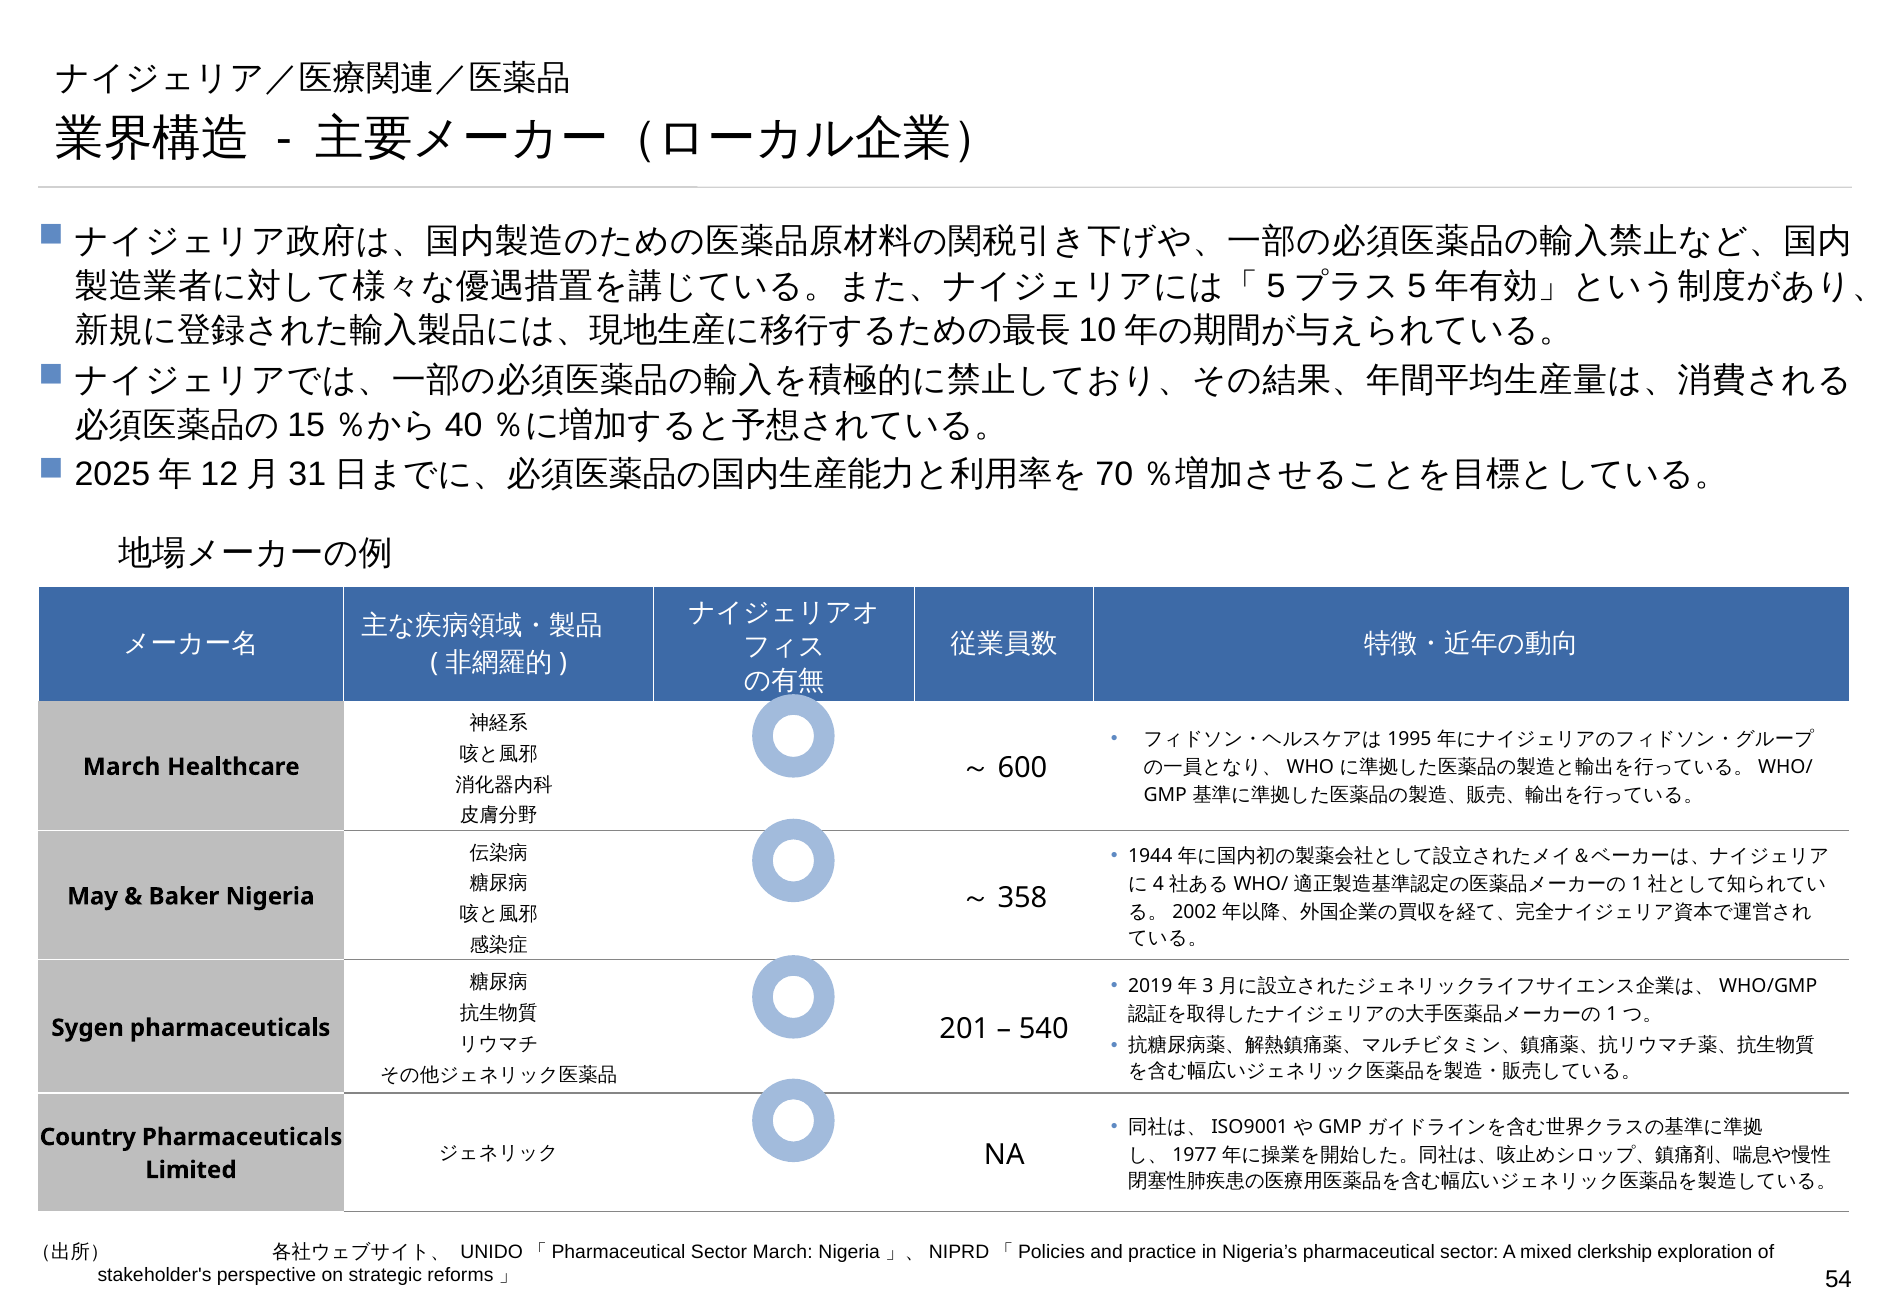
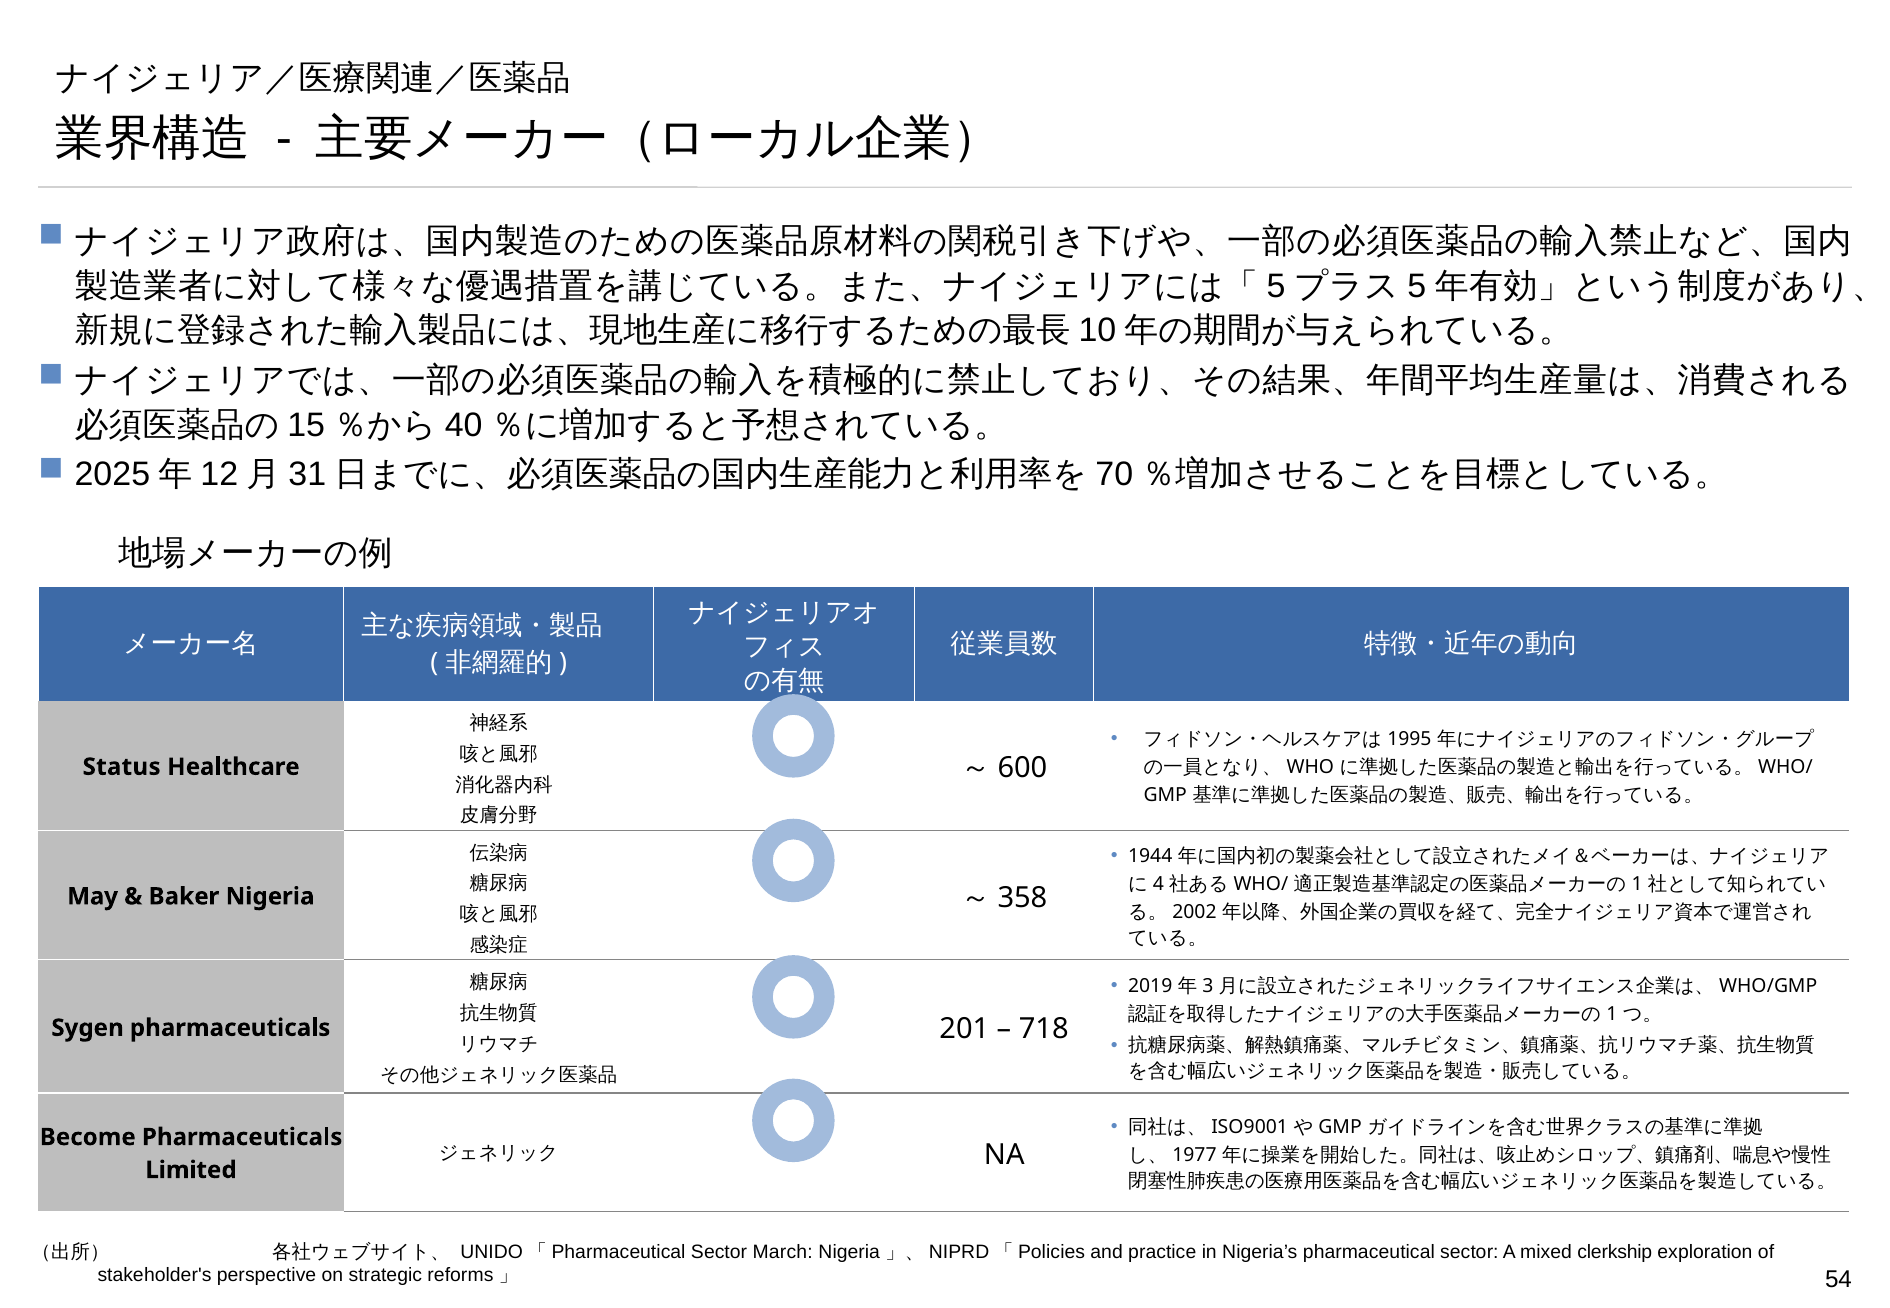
March: March -> Status (122, 767)
540: 540 -> 718 (1044, 1029)
Country: Country -> Become (88, 1138)
